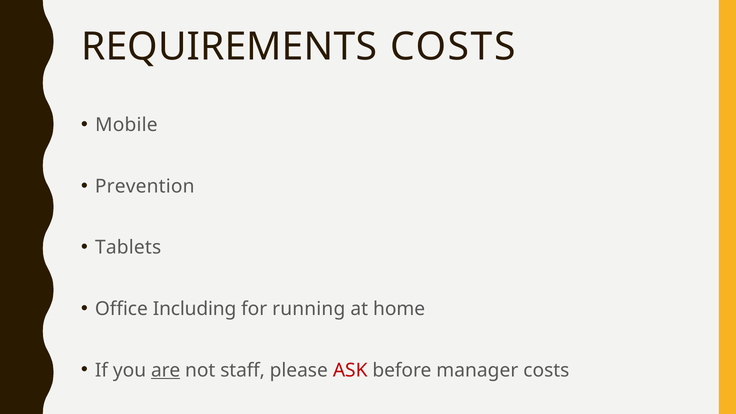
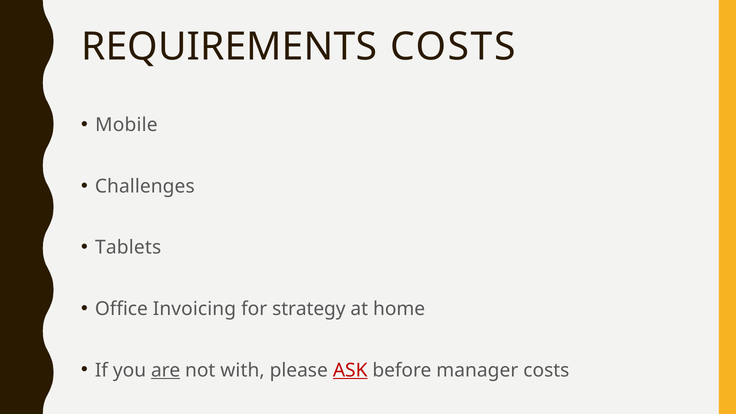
Prevention: Prevention -> Challenges (145, 186)
Including: Including -> Invoicing (194, 309)
running: running -> strategy (309, 309)
staff: staff -> with (242, 370)
ASK underline: none -> present (350, 370)
